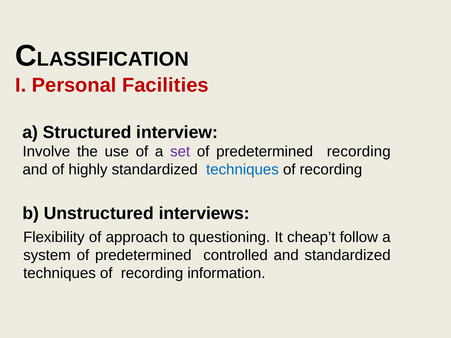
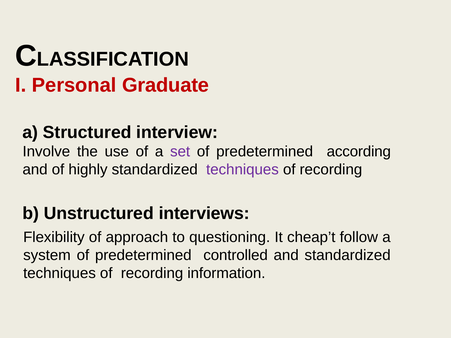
Facilities: Facilities -> Graduate (166, 85)
predetermined recording: recording -> according (359, 152)
techniques colour: blue -> purple (242, 170)
